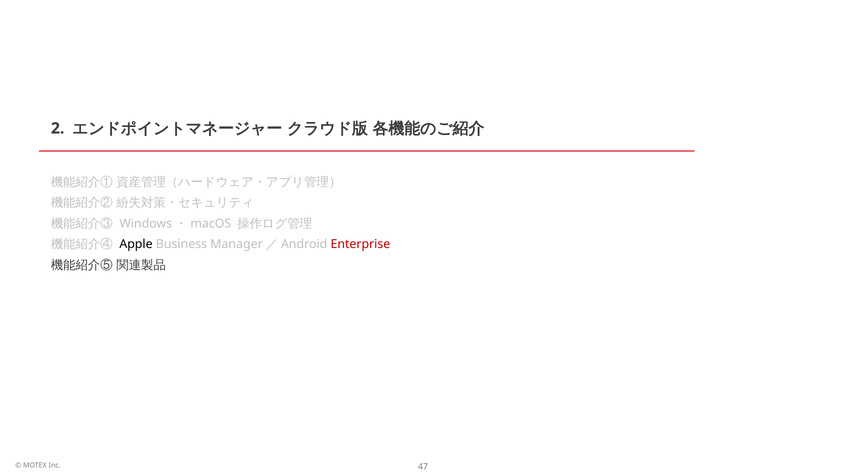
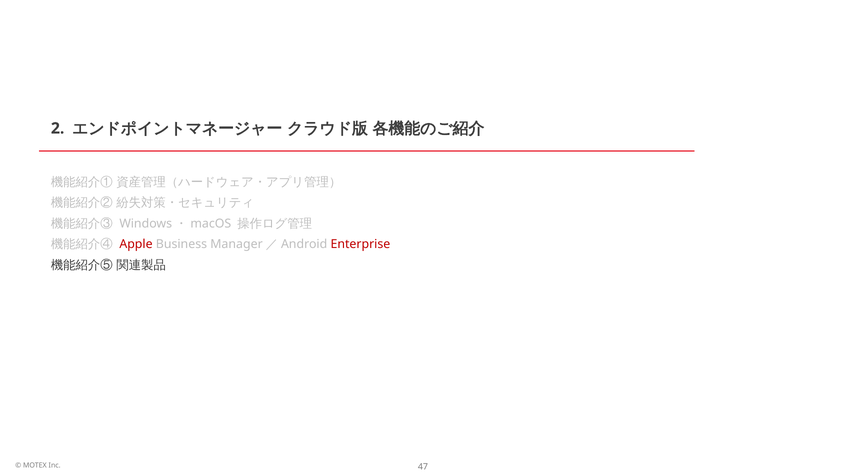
Apple colour: black -> red (136, 244)
